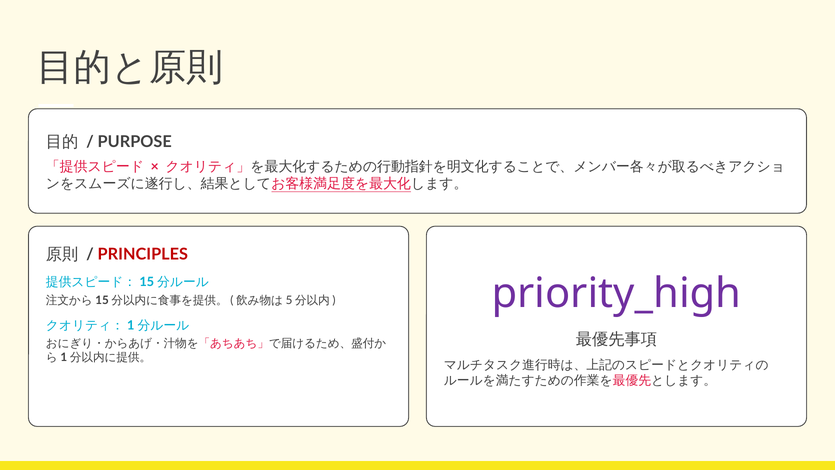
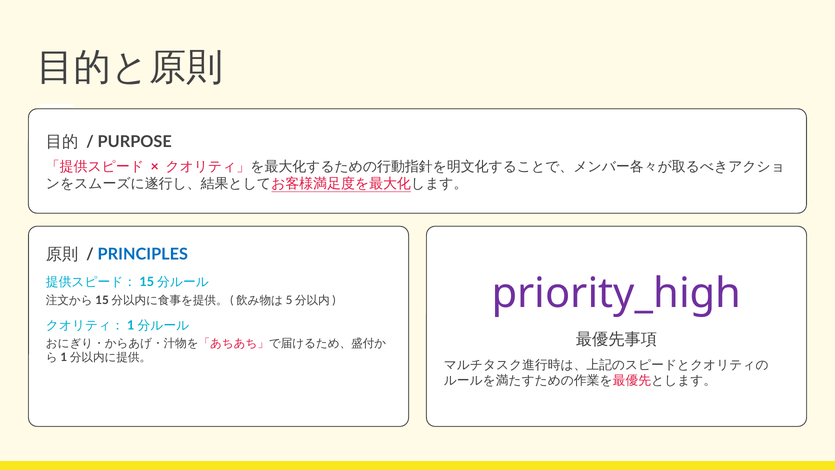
PRINCIPLES colour: red -> blue (143, 254)
